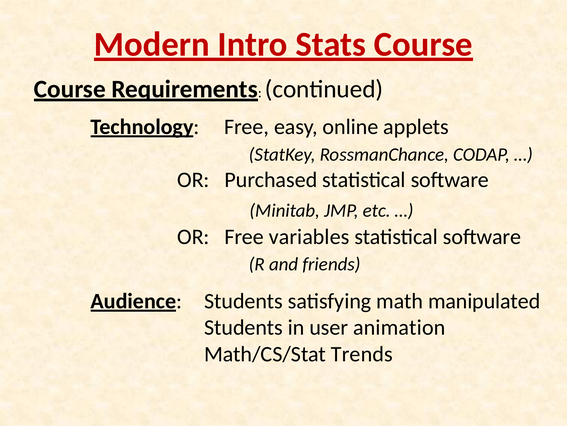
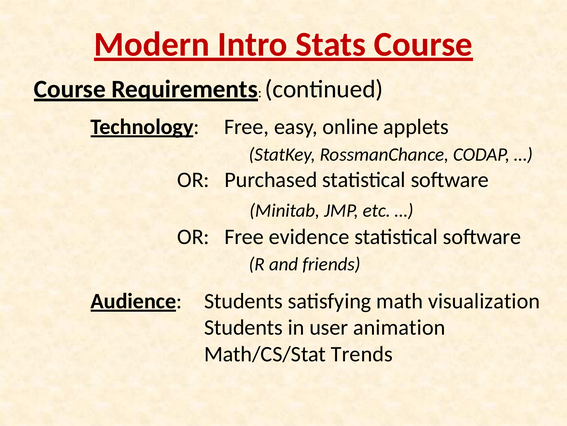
variables: variables -> evidence (309, 236)
manipulated: manipulated -> visualization (484, 301)
